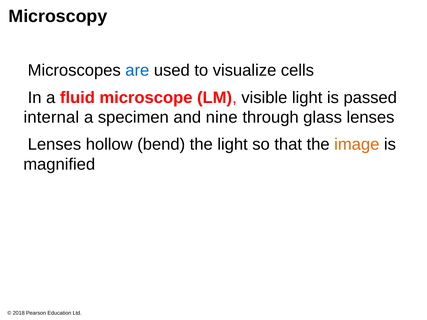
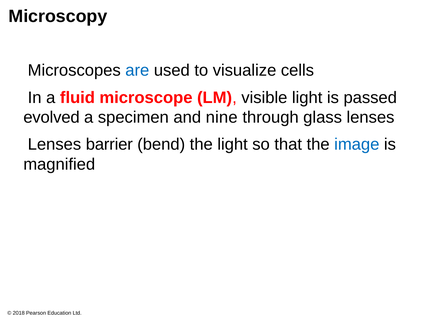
internal: internal -> evolved (51, 118)
hollow: hollow -> barrier (109, 145)
image colour: orange -> blue (357, 145)
